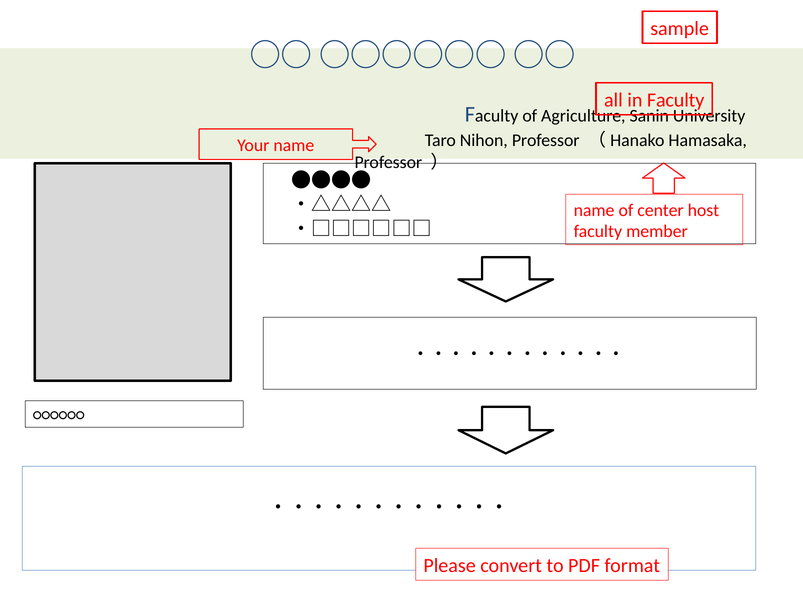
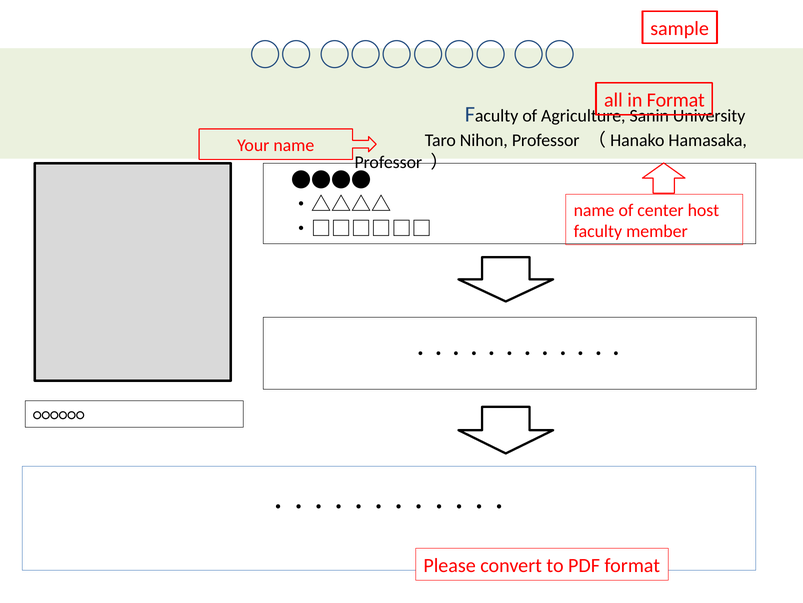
in Faculty: Faculty -> Format (676, 100)
